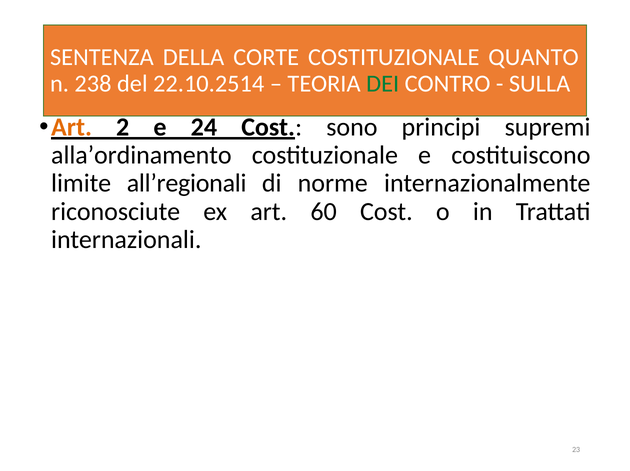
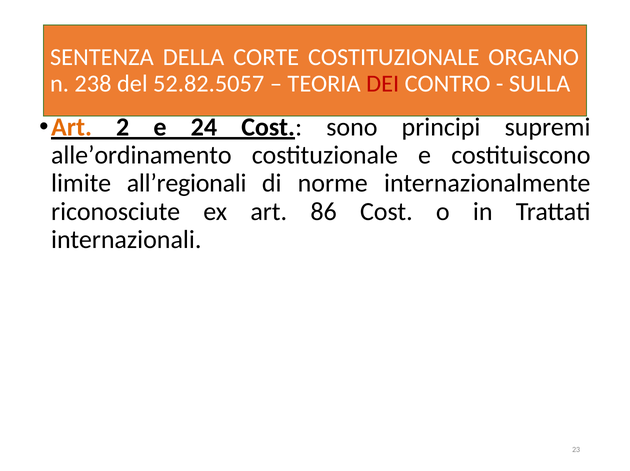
QUANTO: QUANTO -> ORGANO (534, 57)
22.10.2514: 22.10.2514 -> 52.82.5057 (209, 84)
DEI colour: green -> red (383, 84)
alla’ordinamento: alla’ordinamento -> alle’ordinamento (141, 155)
60: 60 -> 86 (324, 211)
